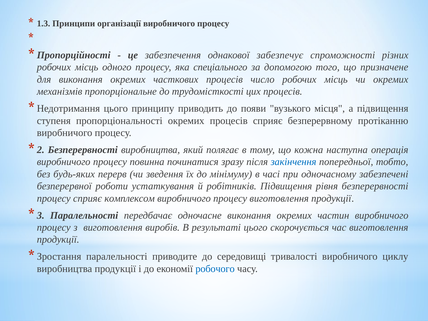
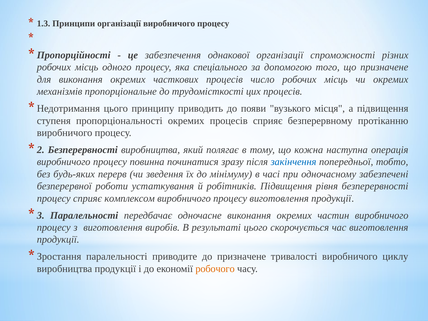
однакової забезпечує: забезпечує -> організації (280, 55)
до середовищі: середовищі -> призначене (242, 257)
робочого colour: blue -> orange (215, 269)
